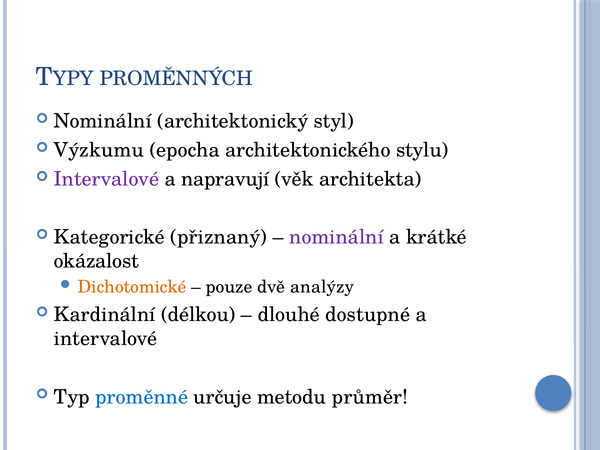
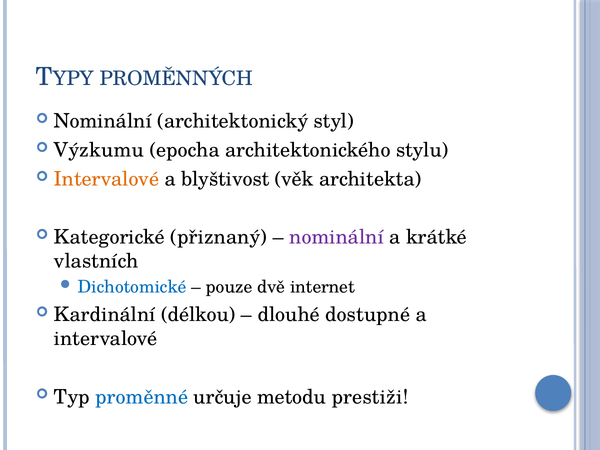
Intervalové colour: purple -> orange (107, 179)
napravují: napravují -> blyštivost (225, 179)
okázalost: okázalost -> vlastních (96, 261)
Dichotomické colour: orange -> blue (132, 287)
analýzy: analýzy -> internet (322, 287)
průměr: průměr -> prestiži (370, 397)
